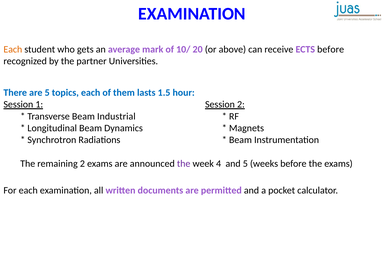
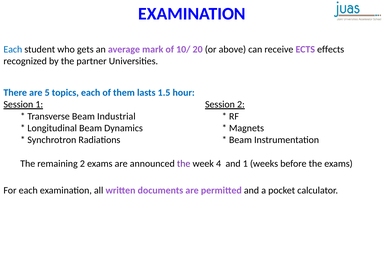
Each colour: orange -> blue (13, 49)
ECTS before: before -> effects (331, 49)
and 5: 5 -> 1 (245, 164)
